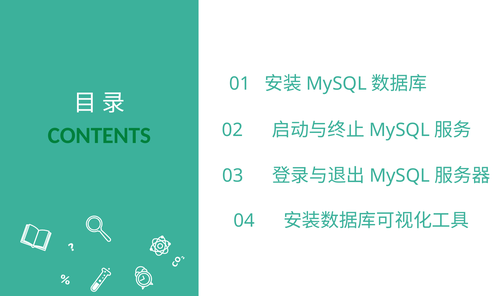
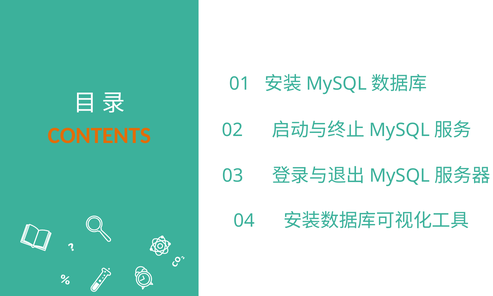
CONTENTS colour: green -> orange (99, 135)
